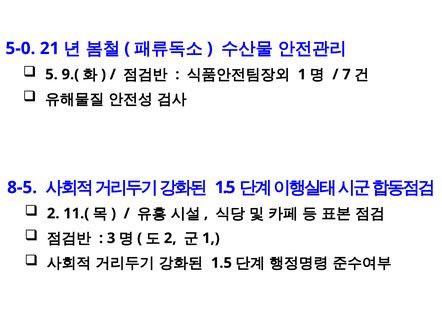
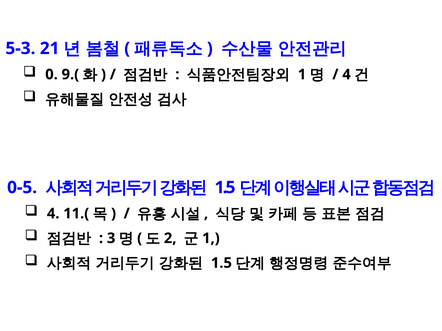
5-0: 5-0 -> 5-3 (20, 48)
5: 5 -> 0 (52, 75)
7: 7 -> 4 (347, 75)
8-5: 8-5 -> 0-5 (22, 188)
2: 2 -> 4 (53, 214)
